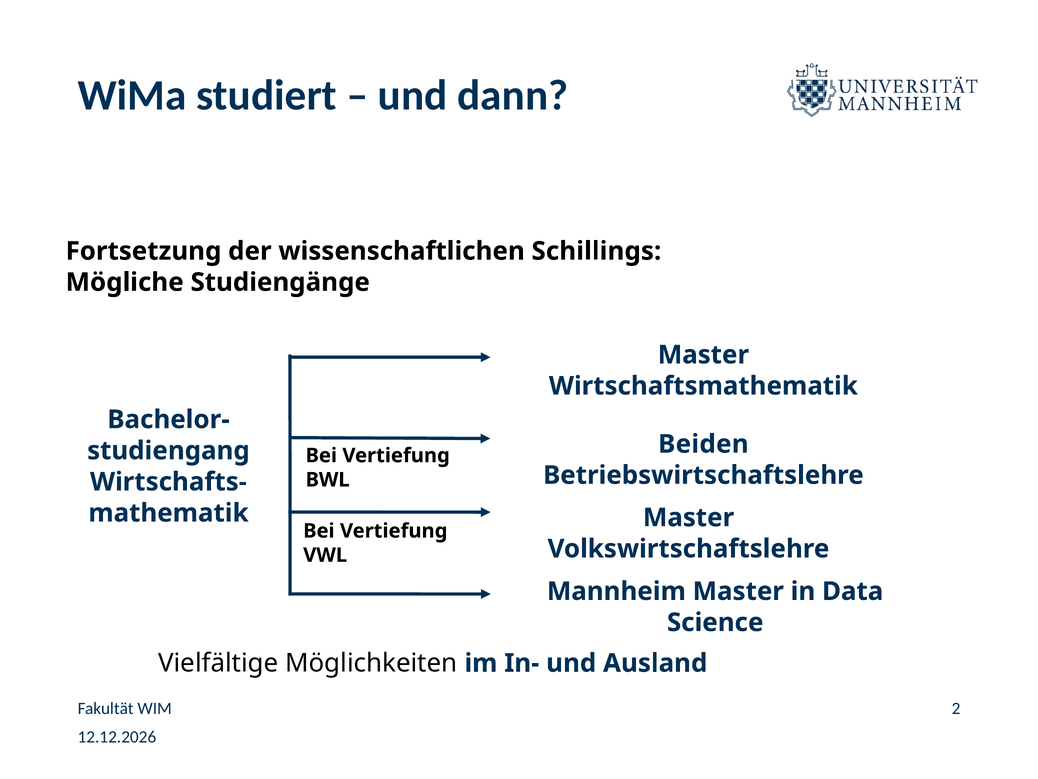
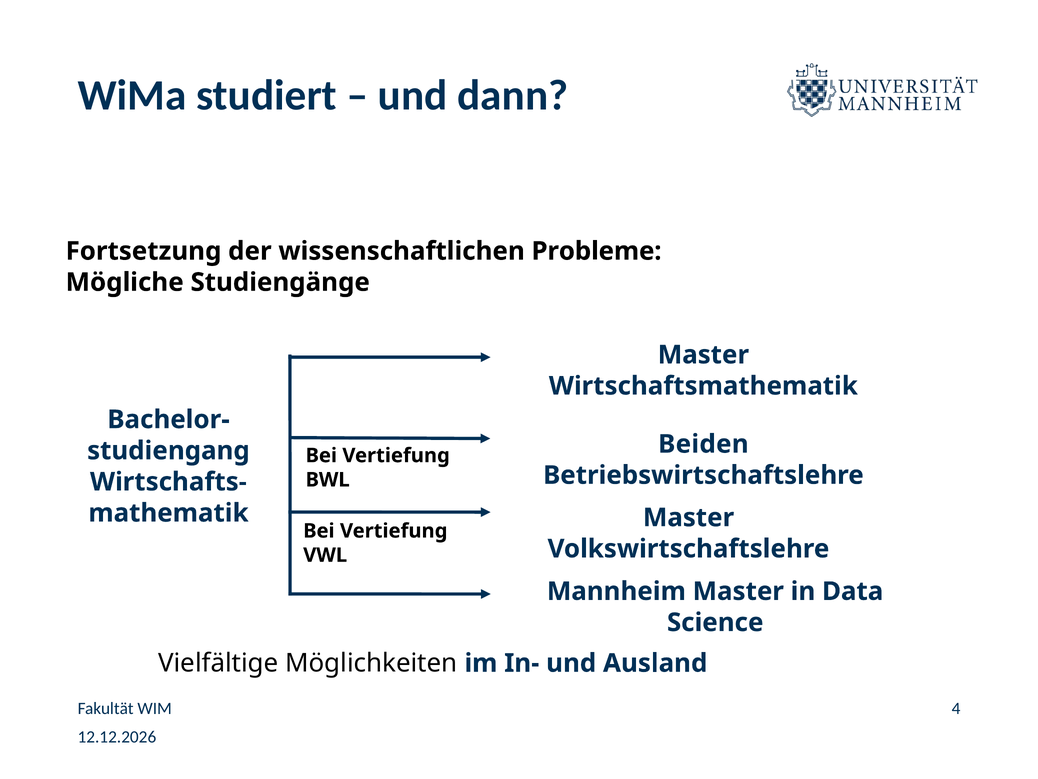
Schillings: Schillings -> Probleme (597, 251)
2: 2 -> 4 (956, 708)
